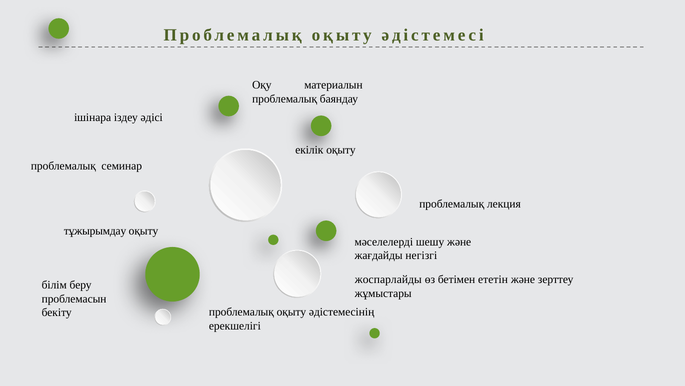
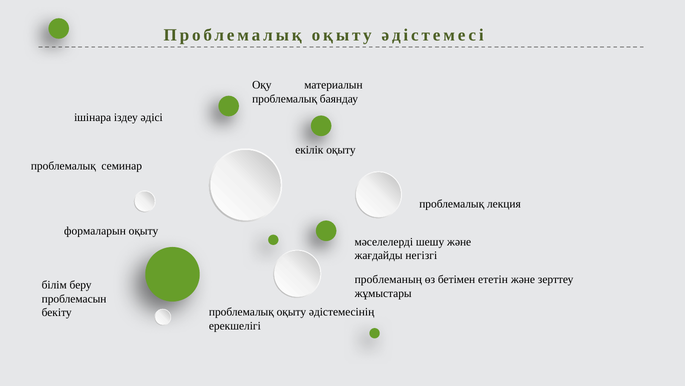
тұжырымдау: тұжырымдау -> формаларын (95, 231)
жоспарлайды: жоспарлайды -> проблеманың (388, 279)
